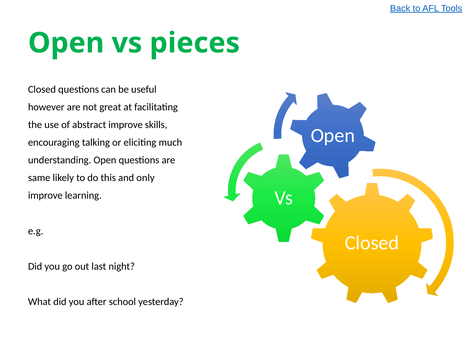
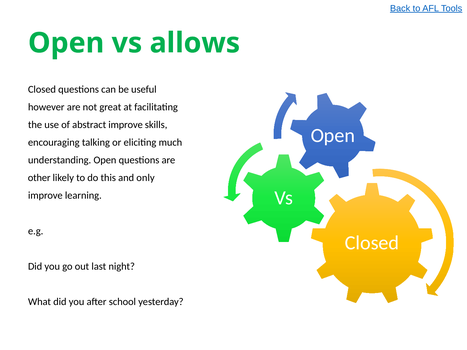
pieces: pieces -> allows (195, 43)
same: same -> other (39, 178)
